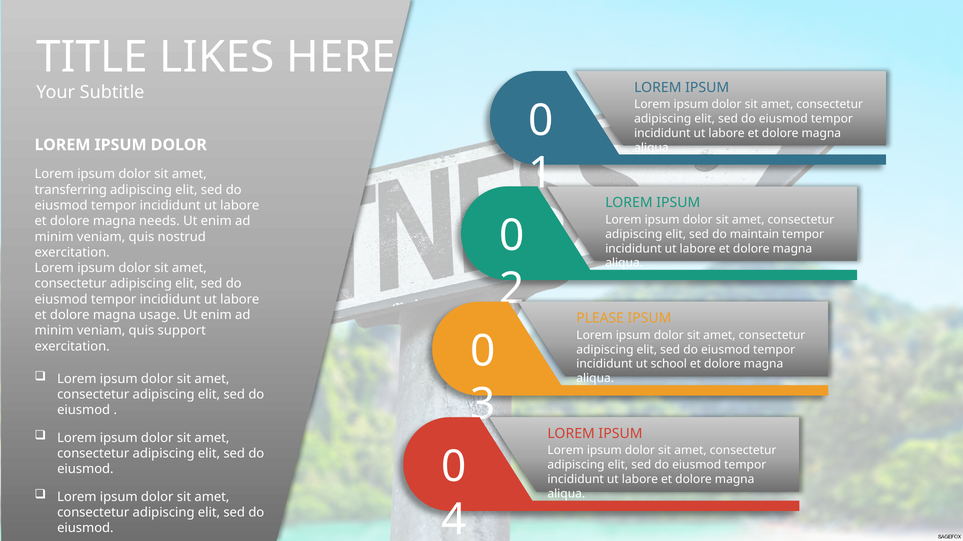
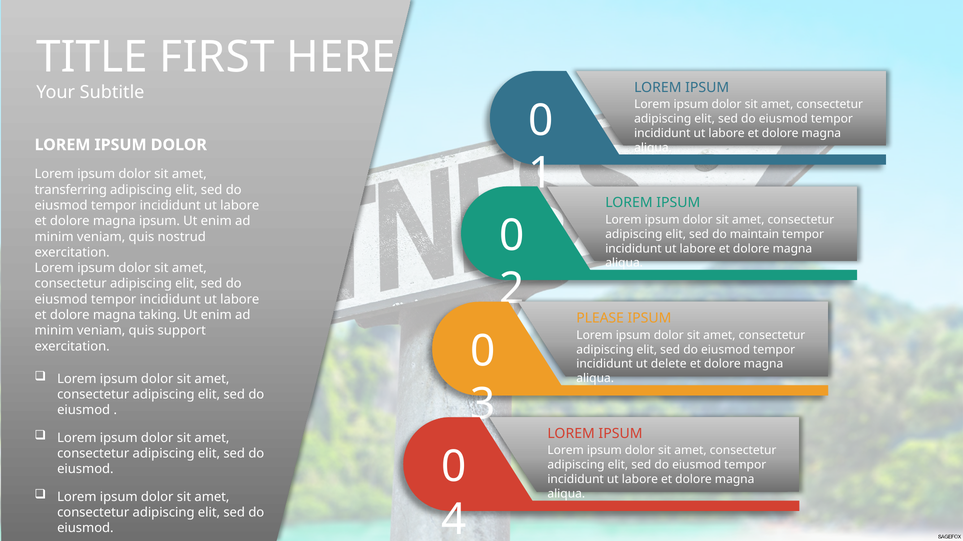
LIKES: LIKES -> FIRST (217, 57)
magna needs: needs -> ipsum (159, 221)
usage: usage -> taking (159, 315)
school: school -> delete (669, 364)
